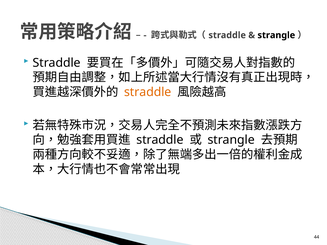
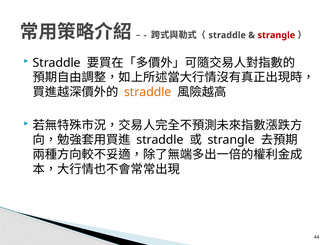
strangle colour: black -> red (276, 35)
